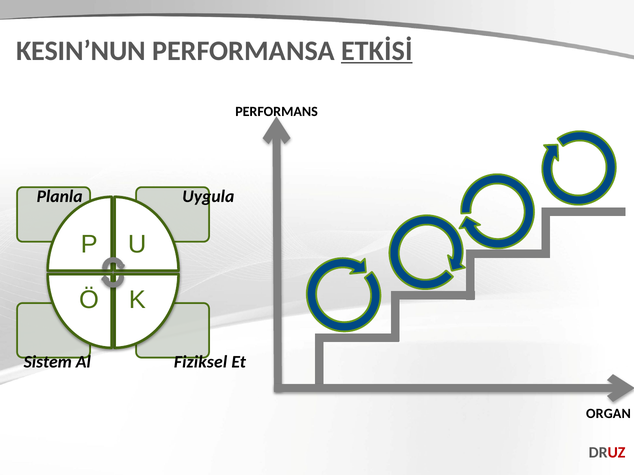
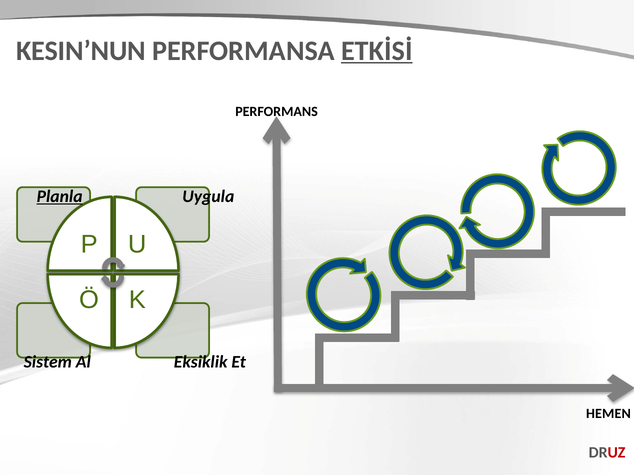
Planla underline: none -> present (60, 197)
Fiziksel: Fiziksel -> Eksiklik (201, 362)
ORGAN: ORGAN -> HEMEN (608, 414)
